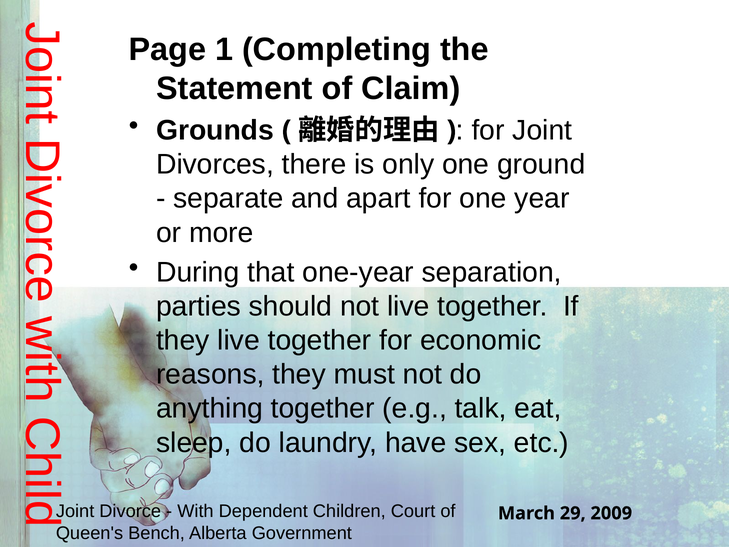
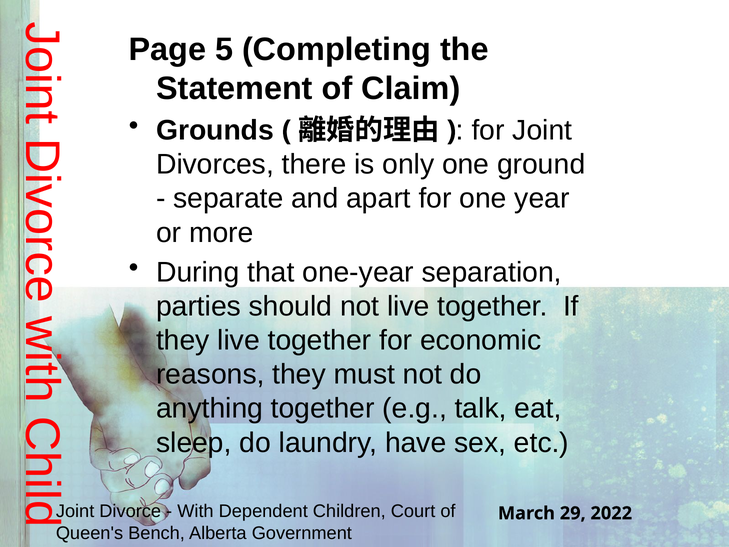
1: 1 -> 5 (224, 50)
2009: 2009 -> 2022 (611, 513)
